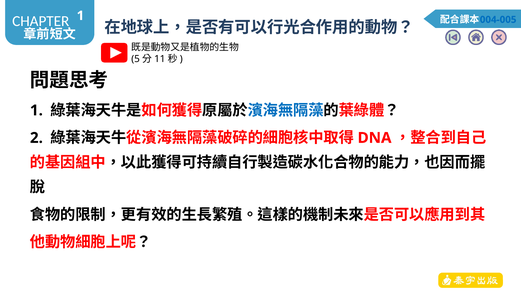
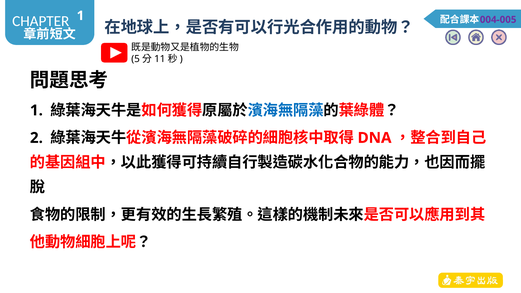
004-005 colour: blue -> purple (498, 20)
